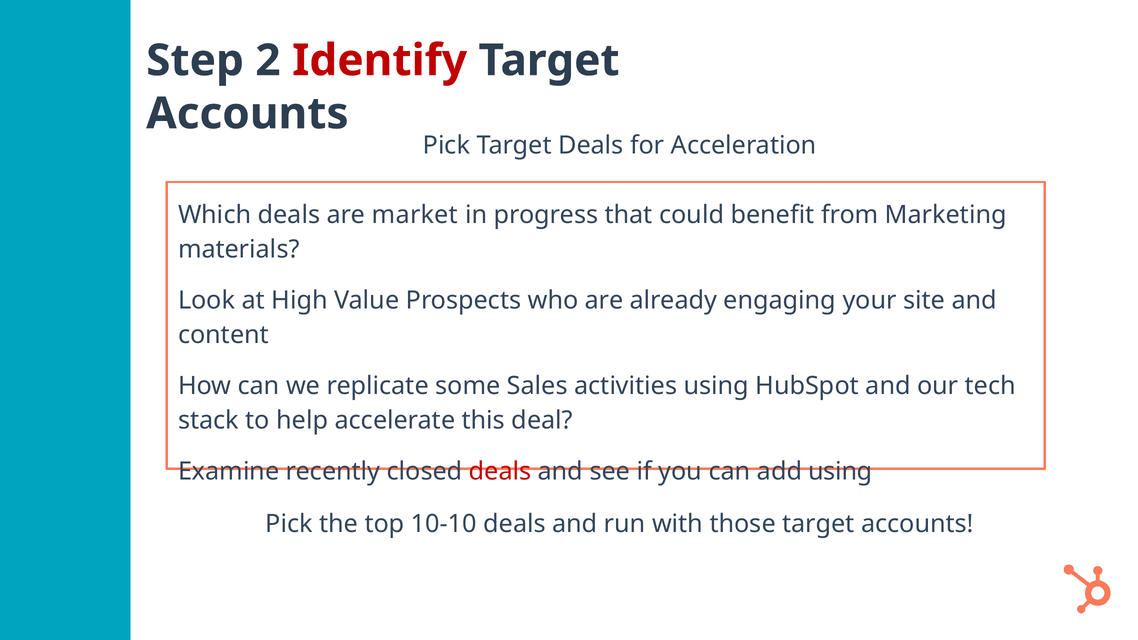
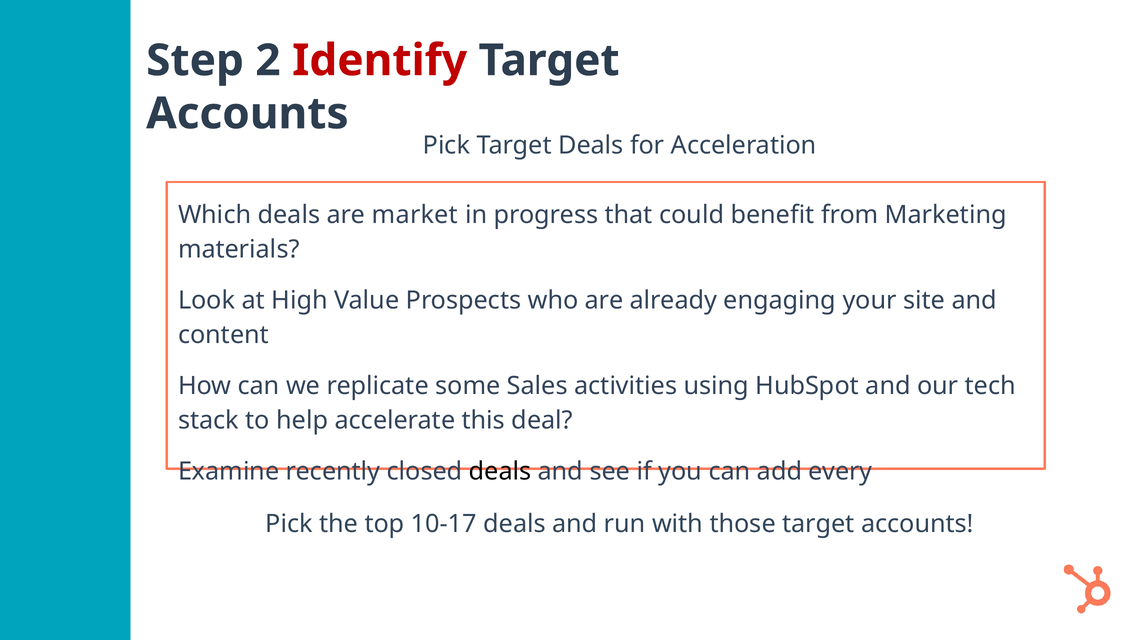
deals colour: red -> black (500, 471)
add using: using -> every (840, 471)
10-10: 10-10 -> 10-17 (444, 524)
